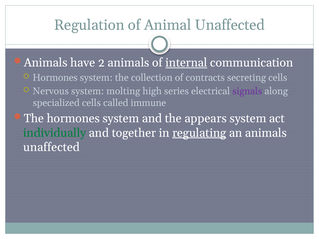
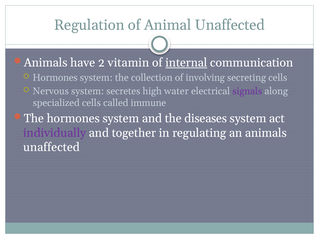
2 animals: animals -> vitamin (128, 63)
contracts: contracts -> involving (205, 78)
molting: molting -> secretes (123, 91)
series: series -> water (176, 91)
appears: appears -> diseases (206, 119)
individually colour: green -> purple (55, 133)
regulating underline: present -> none (199, 133)
